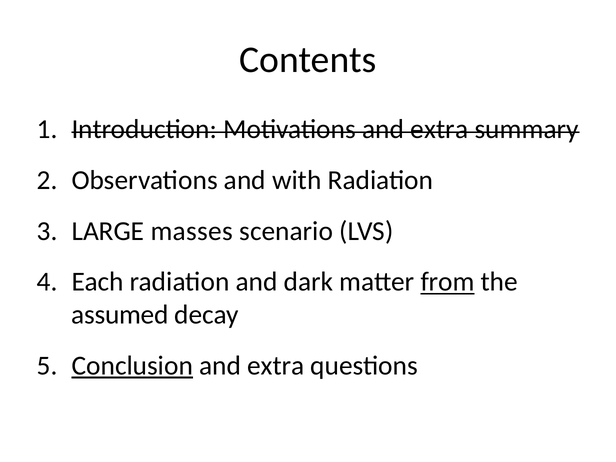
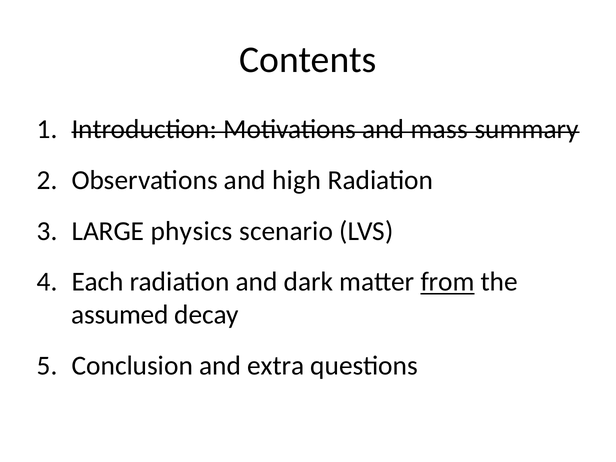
Motivations and extra: extra -> mass (439, 129)
with: with -> high (297, 180)
masses: masses -> physics (192, 231)
Conclusion underline: present -> none (132, 366)
